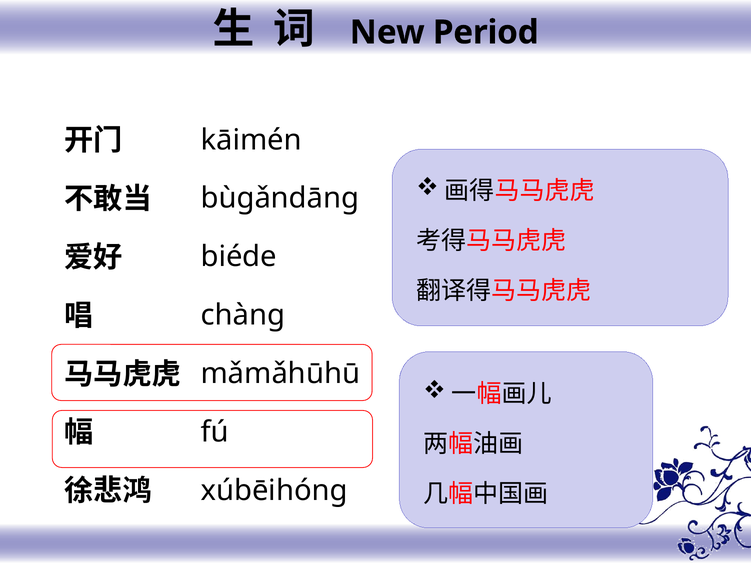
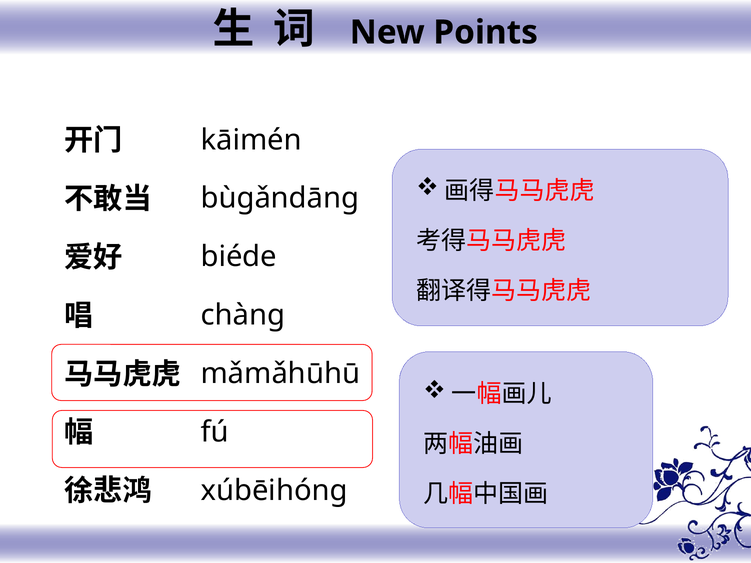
Period: Period -> Points (486, 32)
